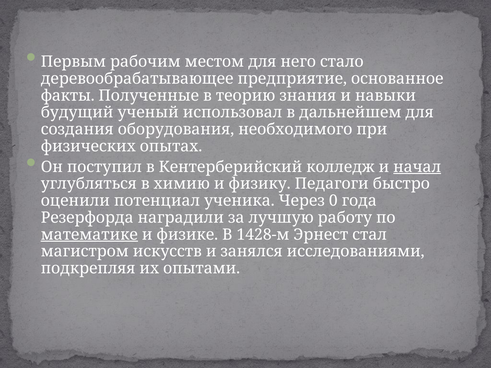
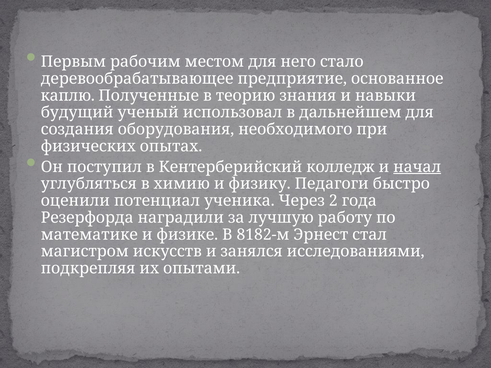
факты: факты -> каплю (68, 96)
0: 0 -> 2 (333, 201)
математике underline: present -> none (89, 235)
1428-м: 1428-м -> 8182-м (263, 235)
